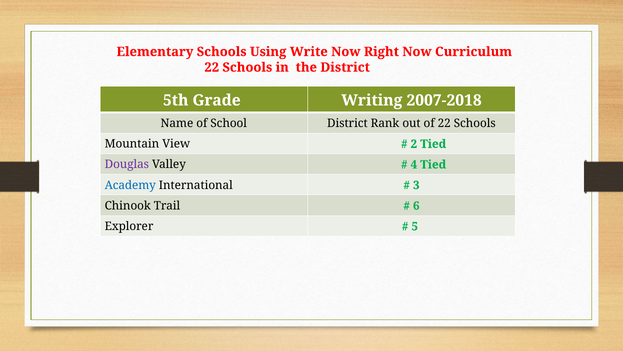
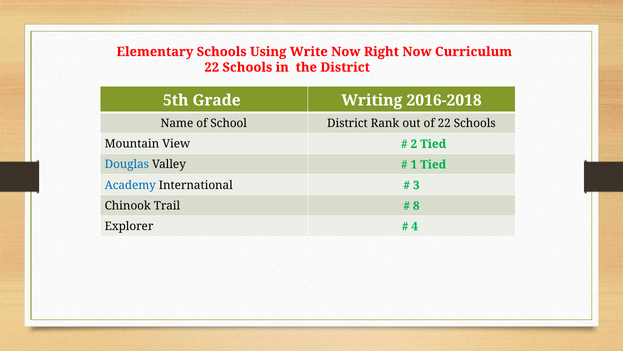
2007-2018: 2007-2018 -> 2016-2018 (444, 100)
Douglas colour: purple -> blue (127, 164)
4: 4 -> 1 (414, 164)
6: 6 -> 8 (416, 206)
5: 5 -> 4 (415, 226)
